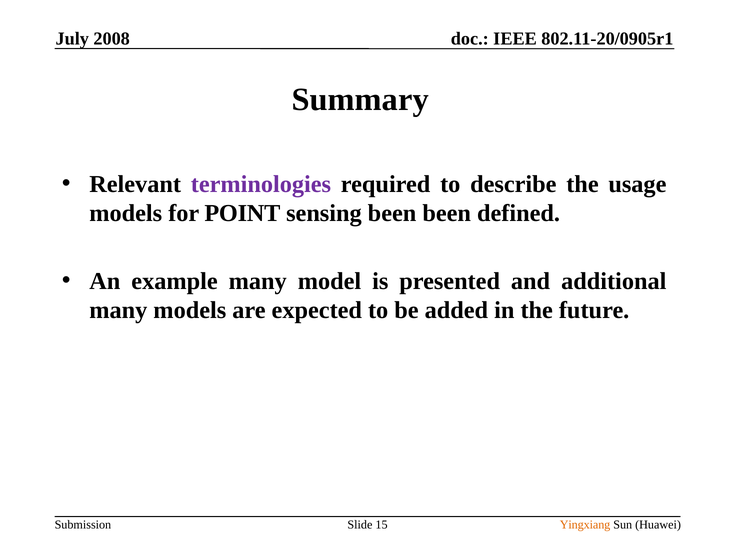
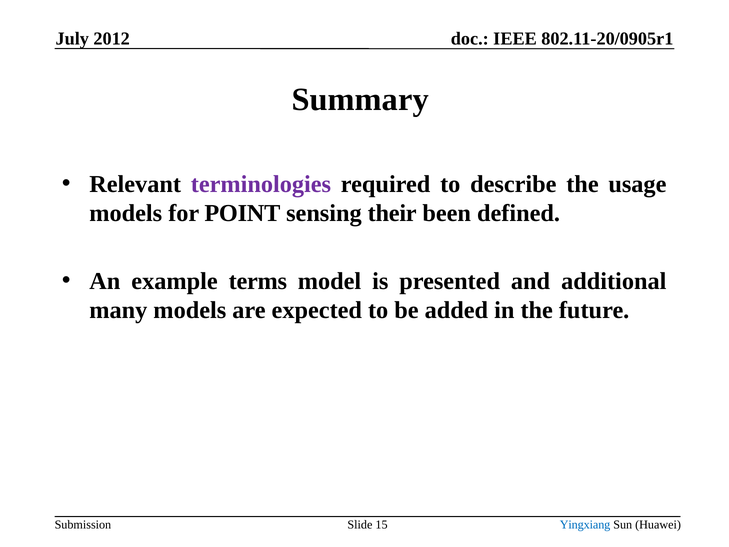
2008: 2008 -> 2012 (112, 39)
sensing been: been -> their (392, 213)
example many: many -> terms (258, 281)
Yingxiang colour: orange -> blue (585, 524)
